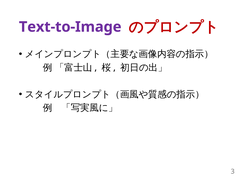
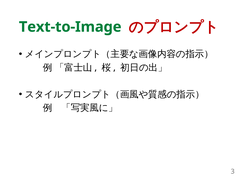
Text-to-Image colour: purple -> green (70, 27)
